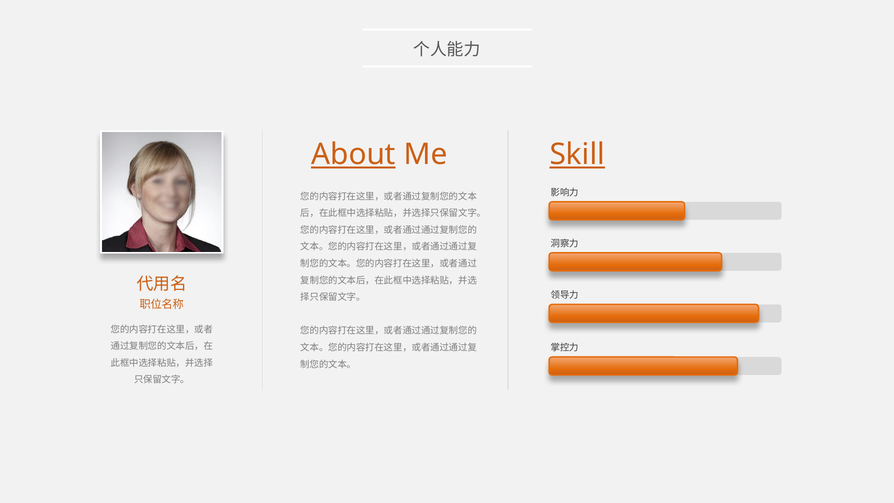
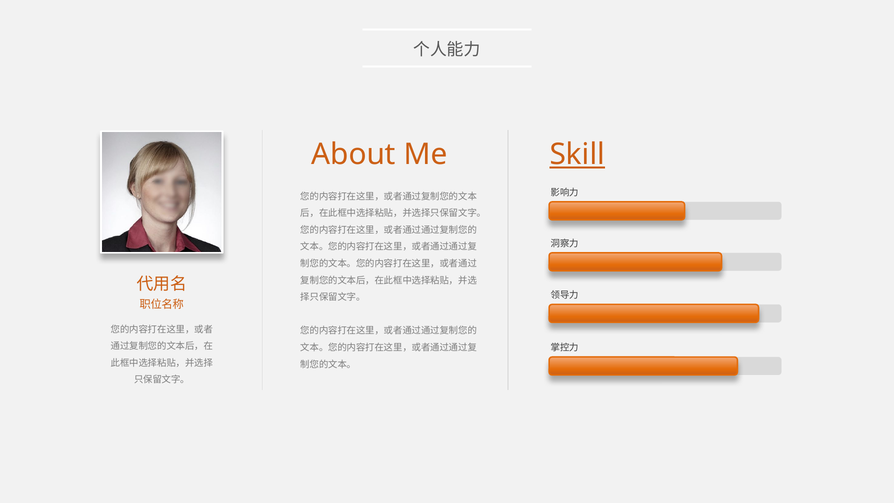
About underline: present -> none (353, 155)
